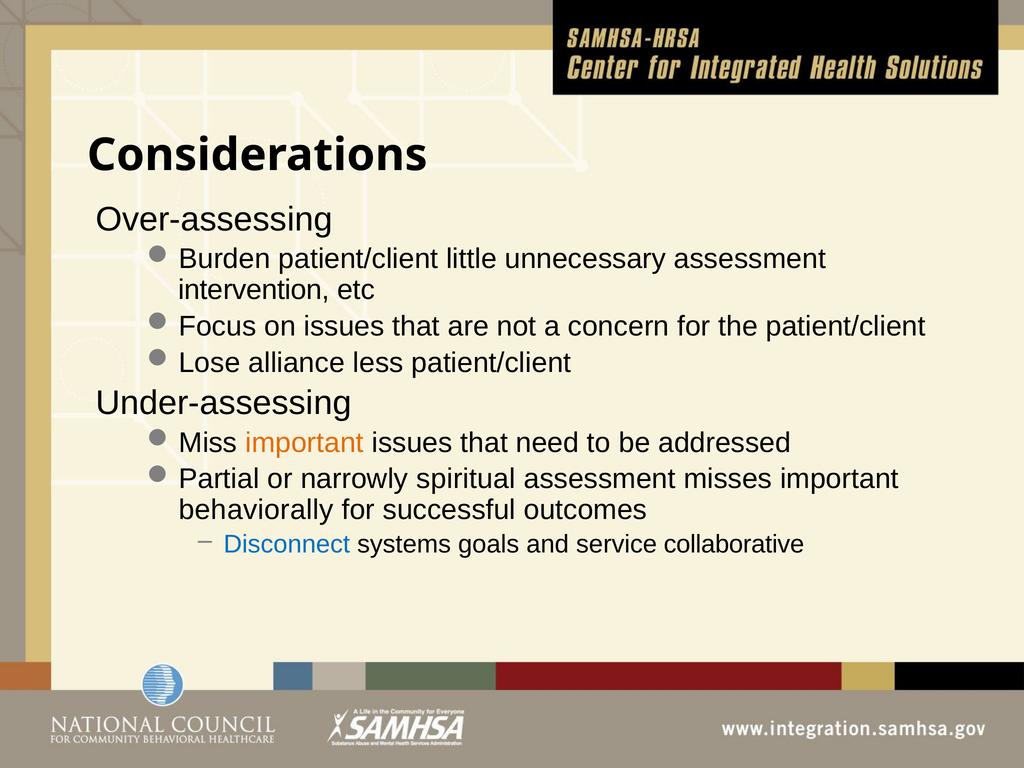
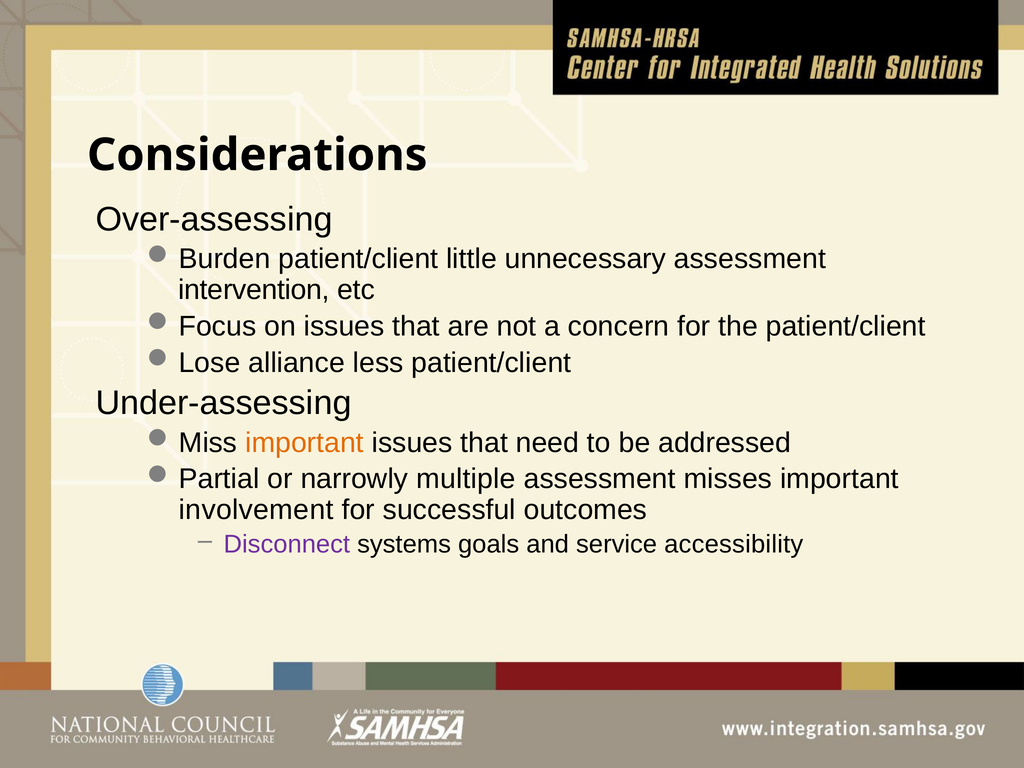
spiritual: spiritual -> multiple (466, 479)
behaviorally: behaviorally -> involvement (256, 510)
Disconnect colour: blue -> purple (287, 544)
collaborative: collaborative -> accessibility (734, 544)
